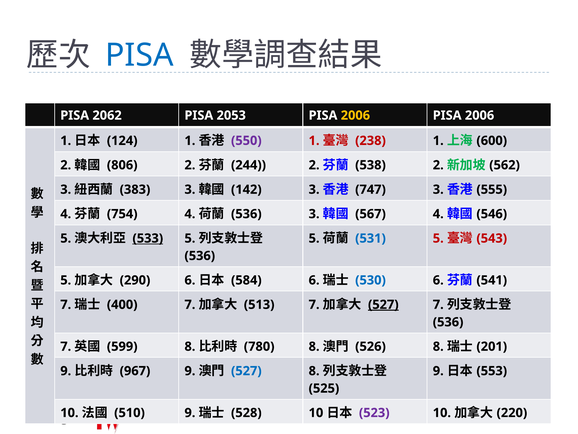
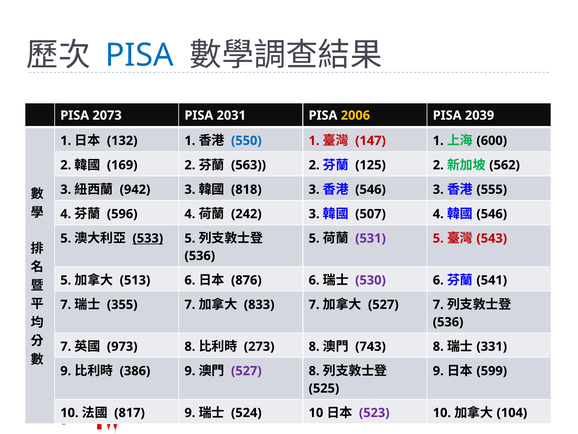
2062: 2062 -> 2073 (107, 115)
2053: 2053 -> 2031 (231, 115)
2006: 2006 -> 2039 (480, 115)
124: 124 -> 132 (122, 141)
550 colour: purple -> blue (246, 141)
238: 238 -> 147 (370, 141)
806: 806 -> 169 (122, 165)
244: 244 -> 563 (249, 165)
538: 538 -> 125 (370, 165)
383: 383 -> 942 (135, 189)
142: 142 -> 818 (246, 189)
747: 747 -> 546 (370, 189)
754: 754 -> 596 (122, 214)
536: 536 -> 242 (246, 214)
567: 567 -> 507 (370, 214)
531 colour: blue -> purple (370, 238)
290: 290 -> 513 (135, 280)
584: 584 -> 876 (246, 280)
530 colour: blue -> purple (370, 280)
400: 400 -> 355 (122, 304)
513: 513 -> 833 (259, 304)
527 underline: present -> none (383, 304)
599: 599 -> 973 (122, 346)
780: 780 -> 273 (259, 346)
526: 526 -> 743 (370, 346)
201: 201 -> 331 (492, 346)
967: 967 -> 386 (135, 371)
527 colour: blue -> purple (246, 371)
553: 553 -> 599 (492, 371)
510: 510 -> 817 (130, 412)
528: 528 -> 524 (246, 412)
220: 220 -> 104 (512, 412)
